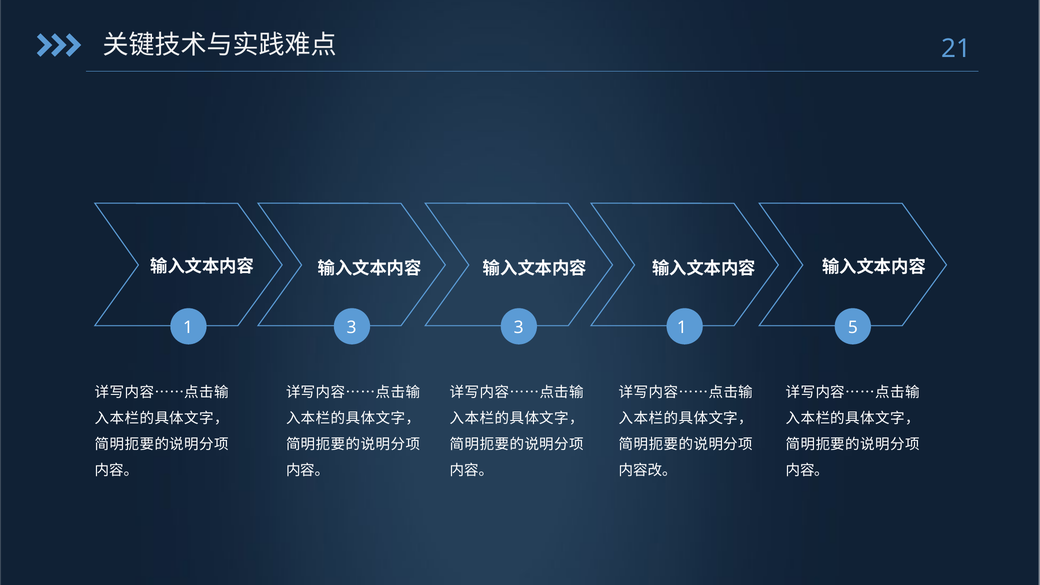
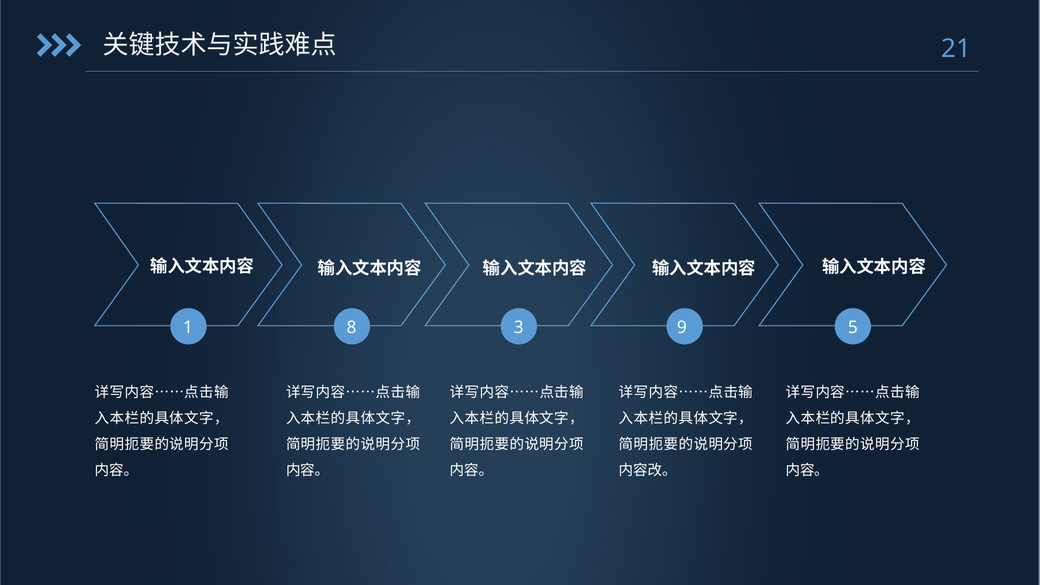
1 3: 3 -> 8 (352, 327)
3 1: 1 -> 9 (682, 327)
